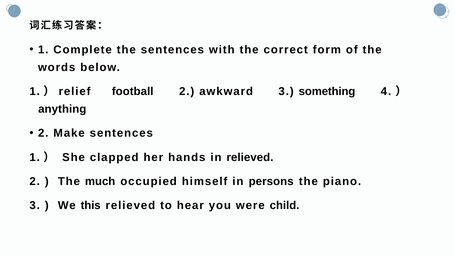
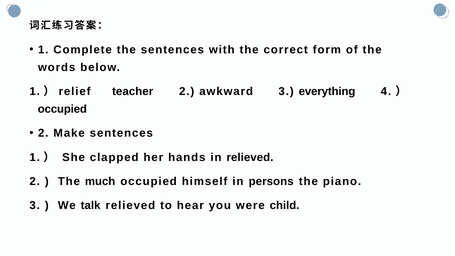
football: football -> teacher (133, 91)
something: something -> everything (327, 91)
anything: anything -> occupied (62, 109)
this: this -> talk (91, 205)
